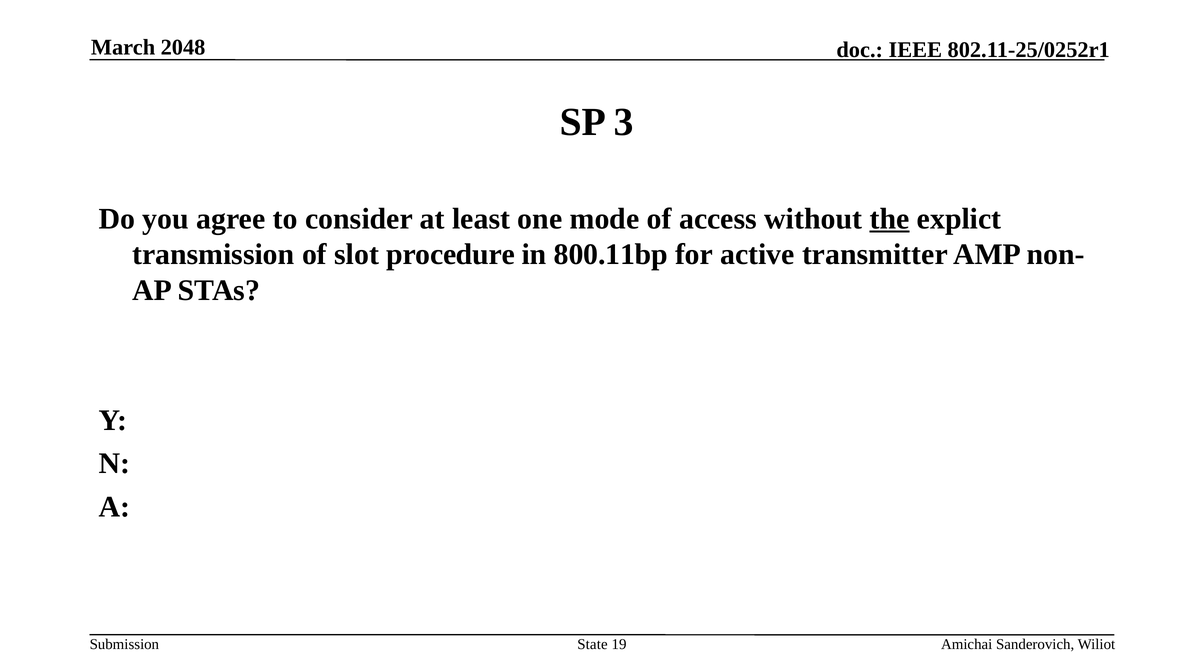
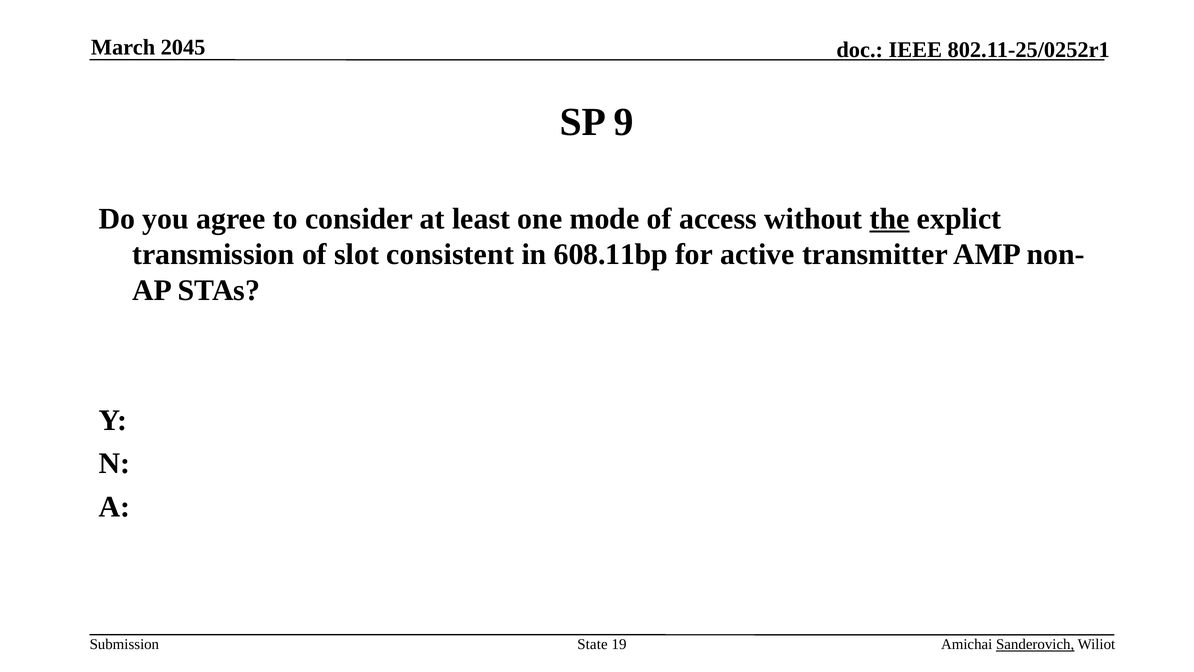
2048: 2048 -> 2045 (183, 47)
3: 3 -> 9 (624, 122)
procedure: procedure -> consistent (450, 254)
800.11bp: 800.11bp -> 608.11bp (611, 254)
Sanderovich underline: none -> present (1035, 644)
